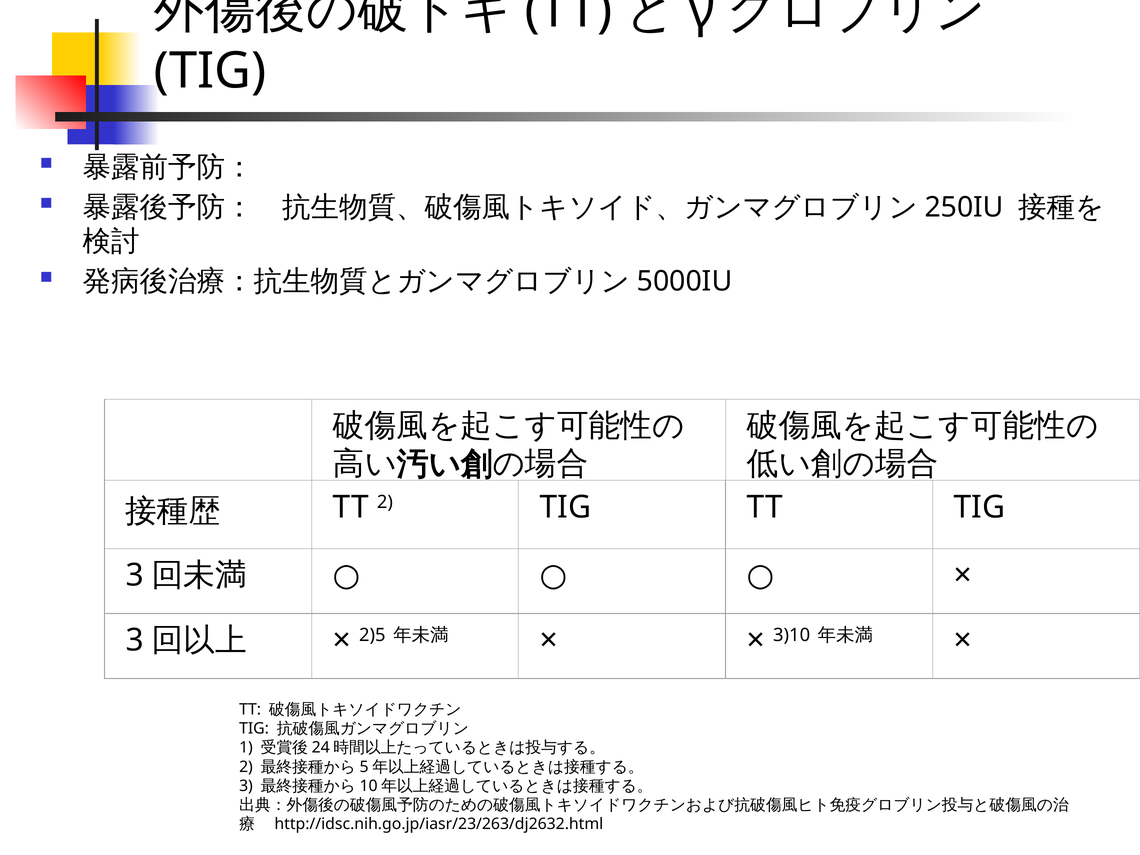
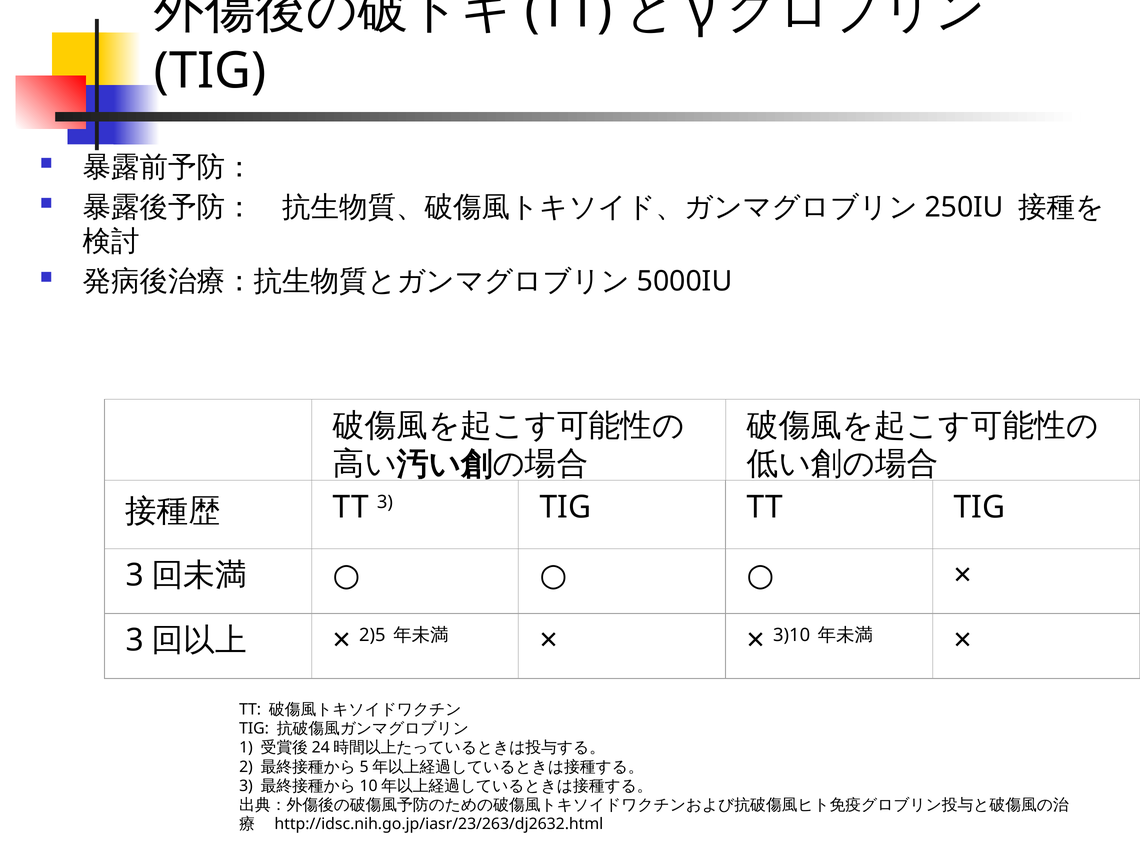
TT 2: 2 -> 3 (385, 502)
